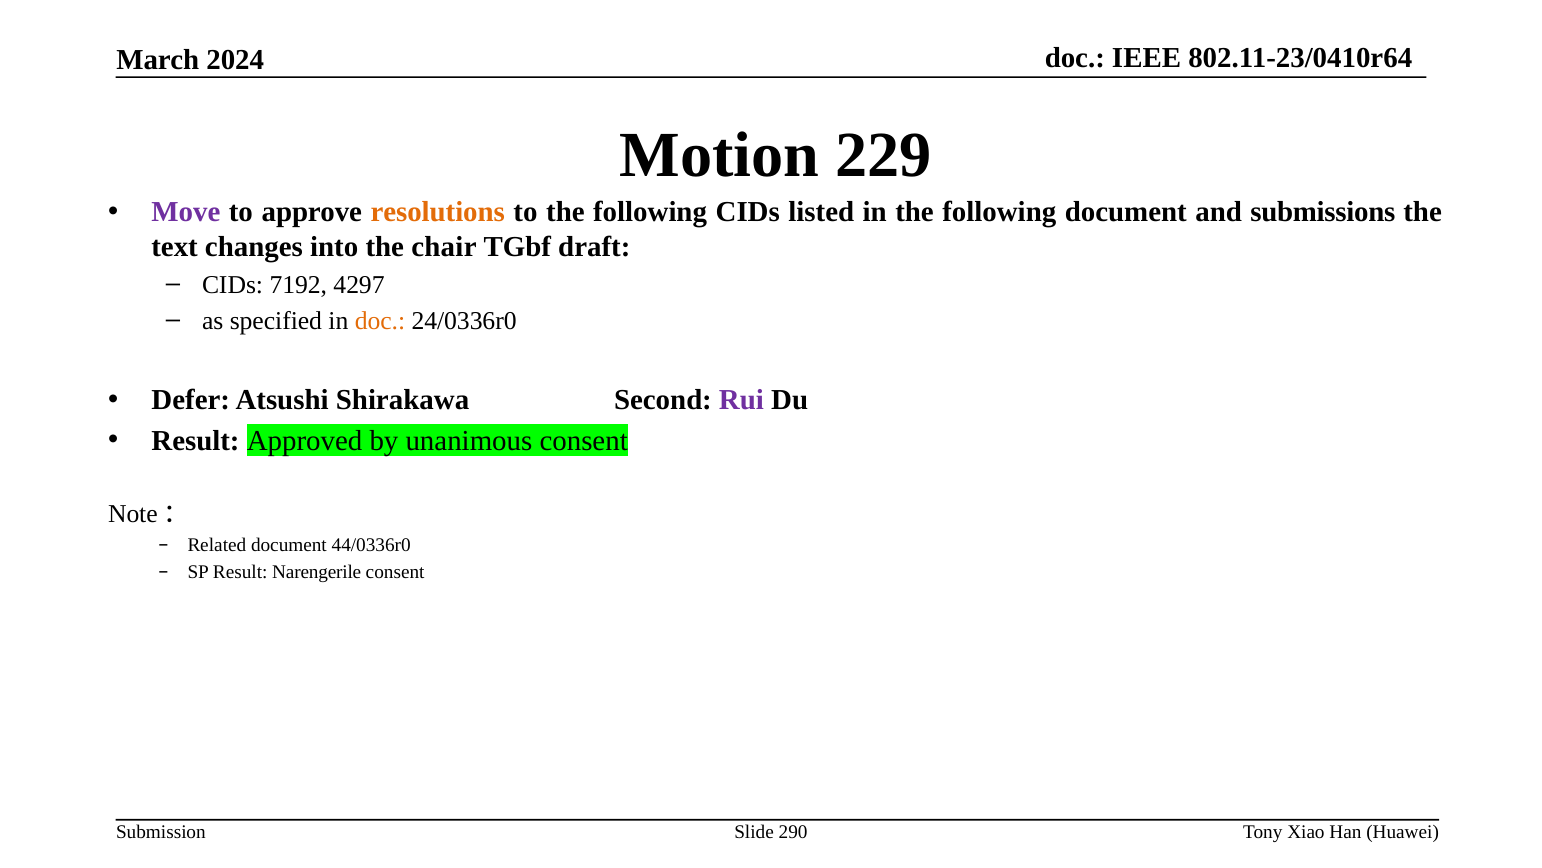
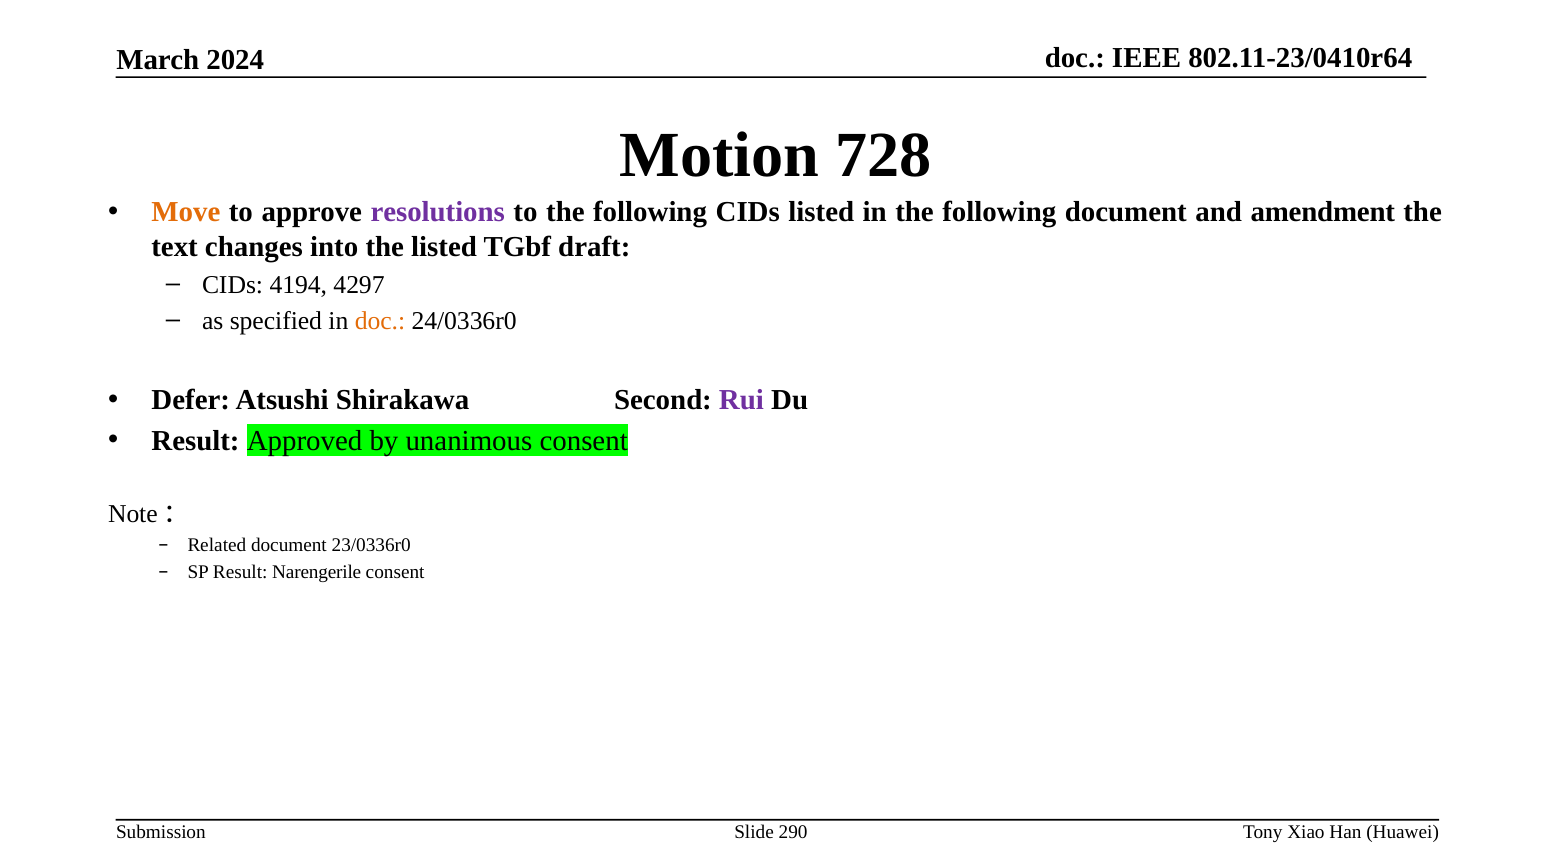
229: 229 -> 728 (883, 155)
Move colour: purple -> orange (186, 212)
resolutions colour: orange -> purple (438, 212)
submissions: submissions -> amendment (1323, 212)
the chair: chair -> listed (444, 247)
7192: 7192 -> 4194 (298, 285)
44/0336r0: 44/0336r0 -> 23/0336r0 (371, 544)
